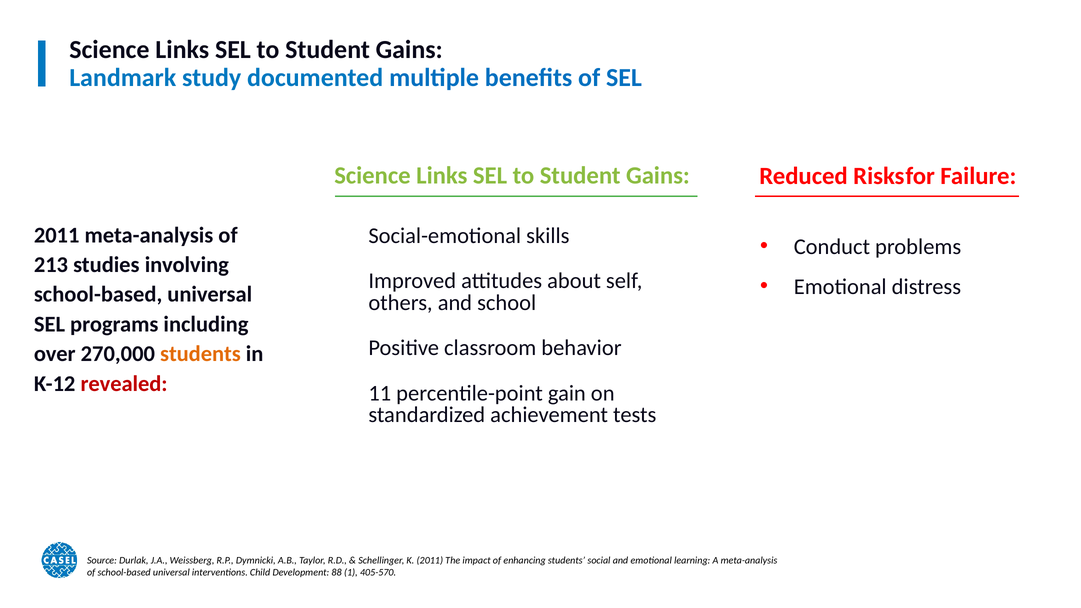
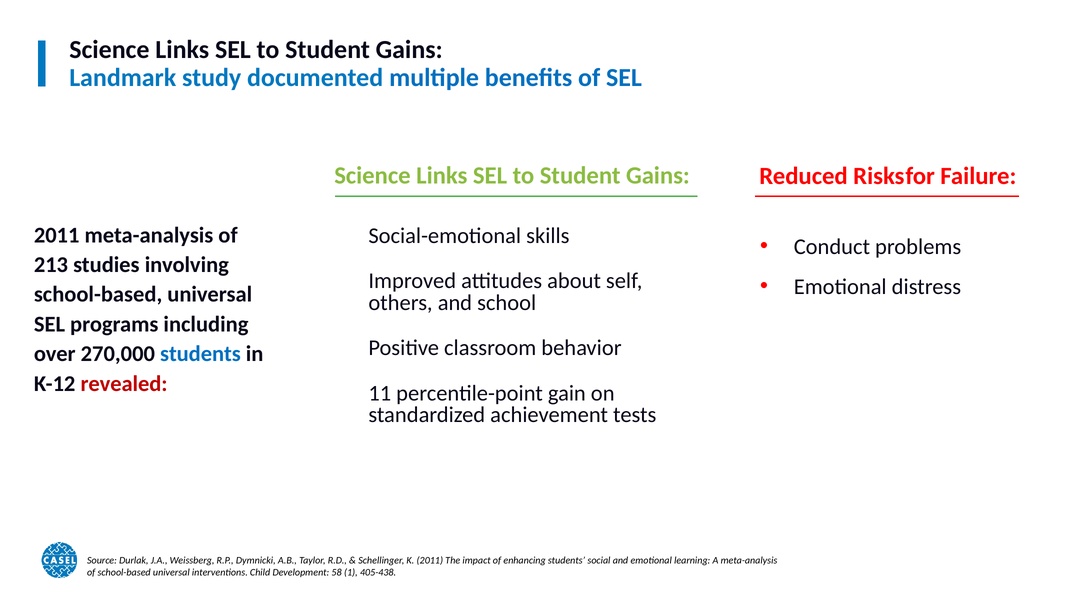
students colour: orange -> blue (200, 354)
88: 88 -> 58 (337, 573)
405-570: 405-570 -> 405-438 (378, 573)
